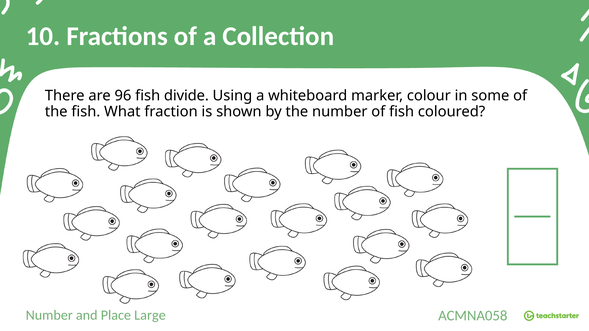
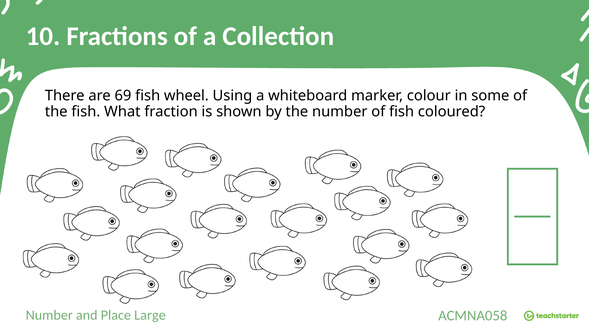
96: 96 -> 69 (123, 96)
divide: divide -> wheel (186, 96)
